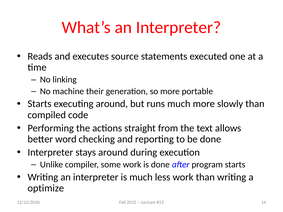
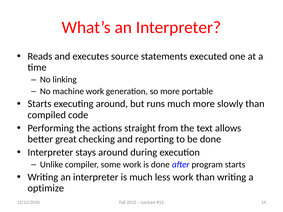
machine their: their -> work (95, 91)
word: word -> great (66, 139)
